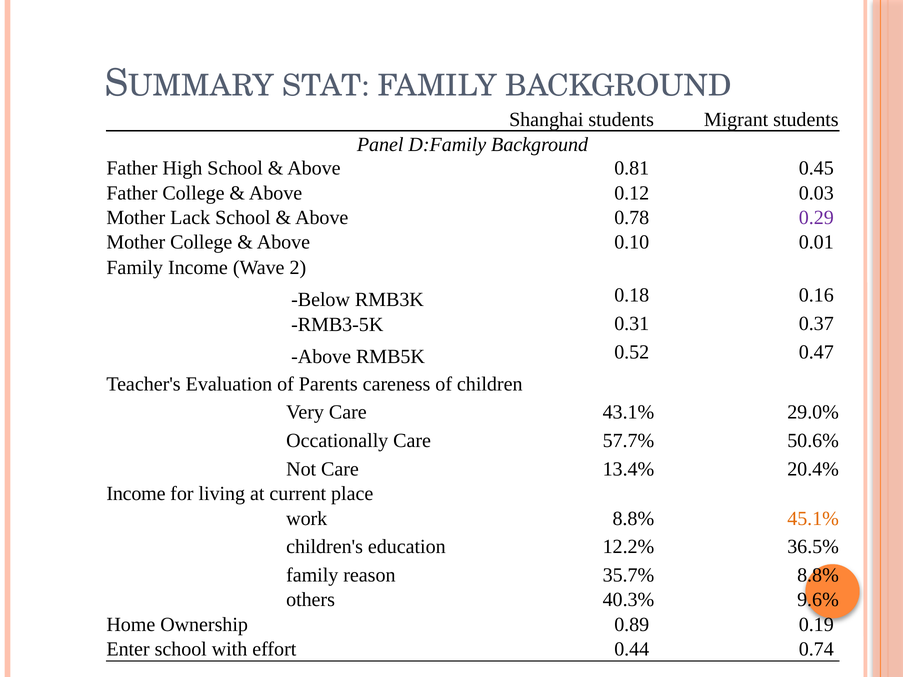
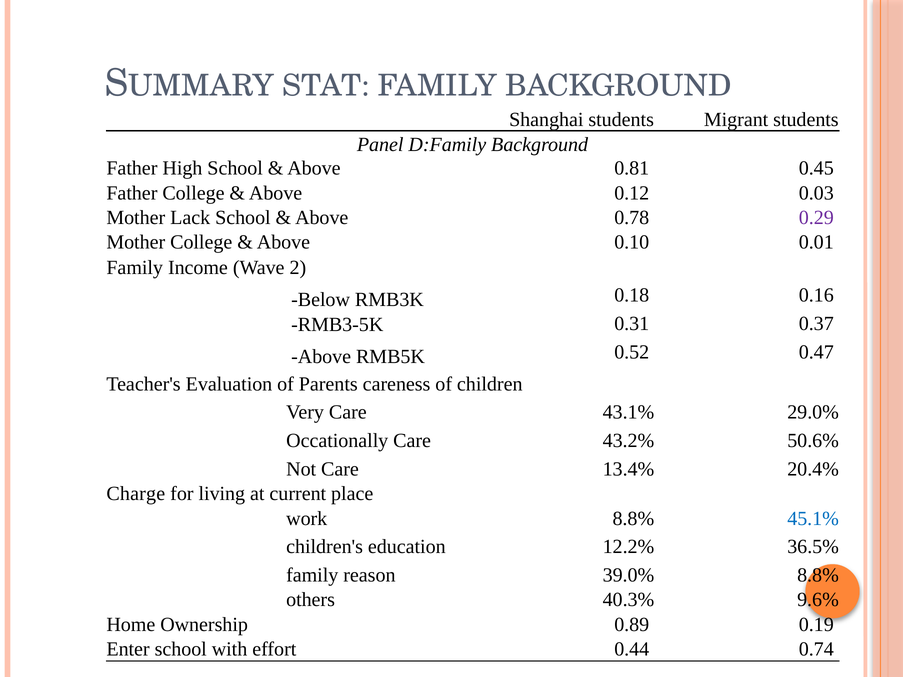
57.7%: 57.7% -> 43.2% (628, 441)
Income: Income -> Charge (136, 494)
45.1% colour: orange -> blue (813, 519)
35.7%: 35.7% -> 39.0% (628, 575)
